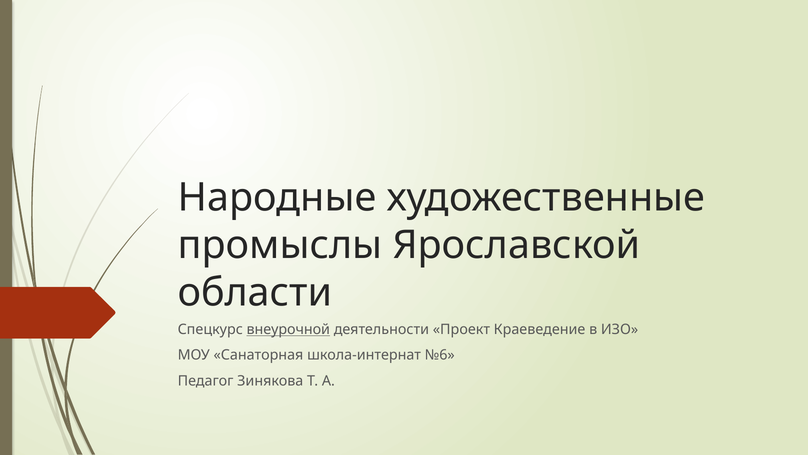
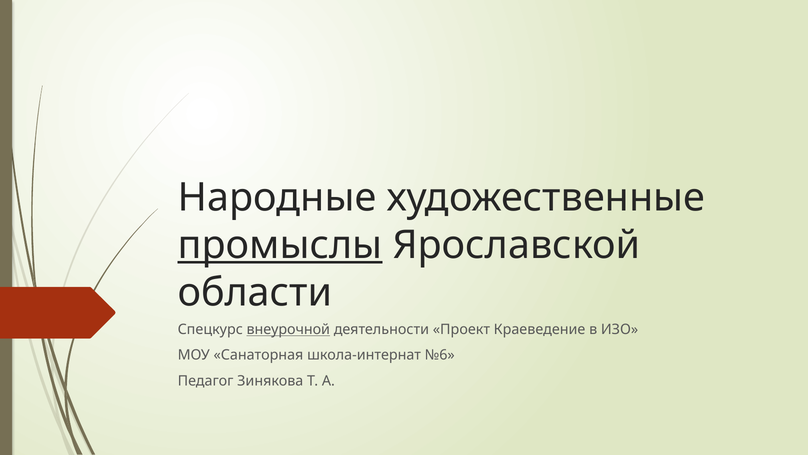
промыслы underline: none -> present (280, 245)
